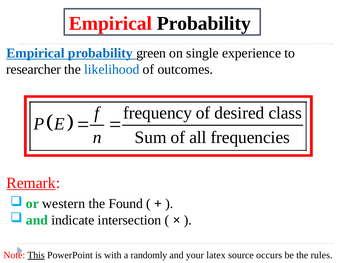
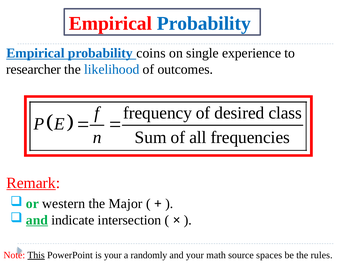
Probability colour: black -> blue (204, 24)
green: green -> coins (151, 53)
Found: Found -> Major (126, 204)
and underline: none -> present (37, 220)
is with: with -> your (113, 255)
latex: latex -> math (216, 255)
occurs: occurs -> spaces (269, 255)
